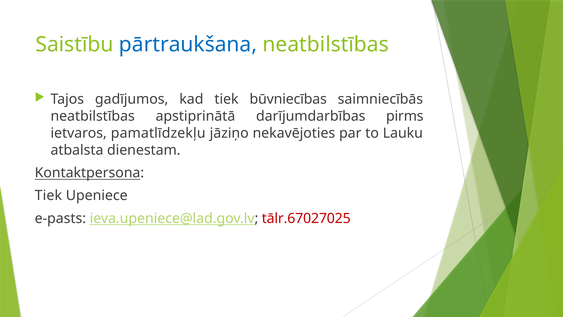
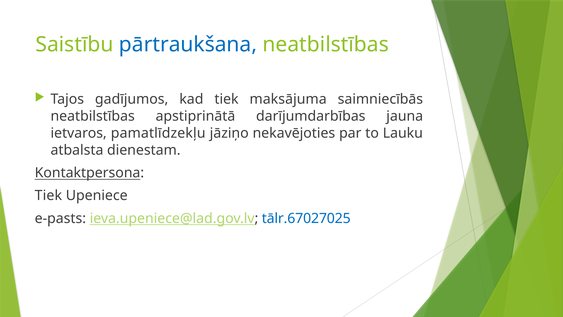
būvniecības: būvniecības -> maksājuma (288, 99)
pirms: pirms -> jauna (405, 116)
tālr.67027025 colour: red -> blue (306, 218)
